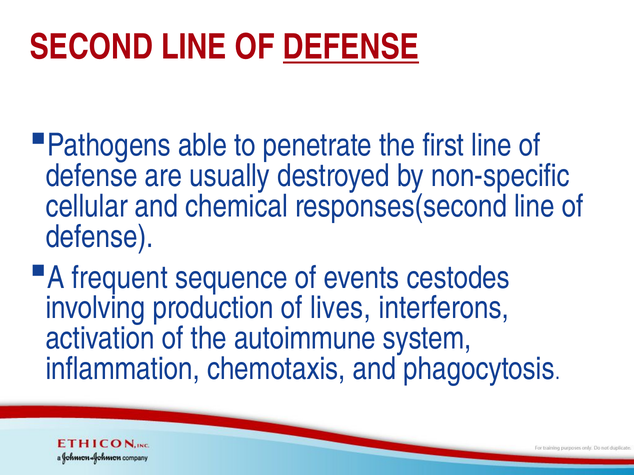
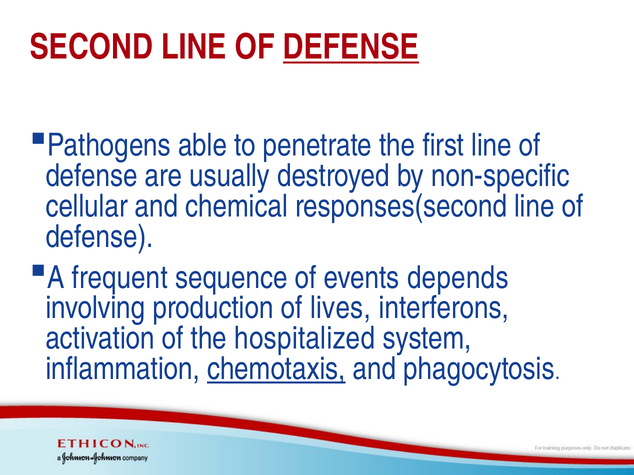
cestodes: cestodes -> depends (458, 278)
autoimmune: autoimmune -> hospitalized (305, 339)
chemotaxis underline: none -> present (276, 369)
